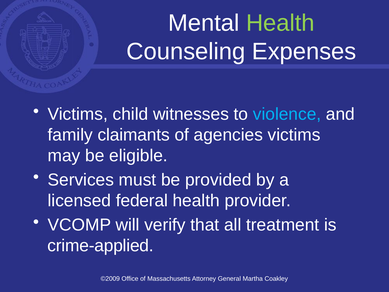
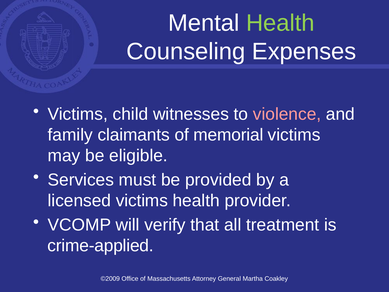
violence colour: light blue -> pink (287, 114)
agencies: agencies -> memorial (228, 135)
licensed federal: federal -> victims (142, 200)
